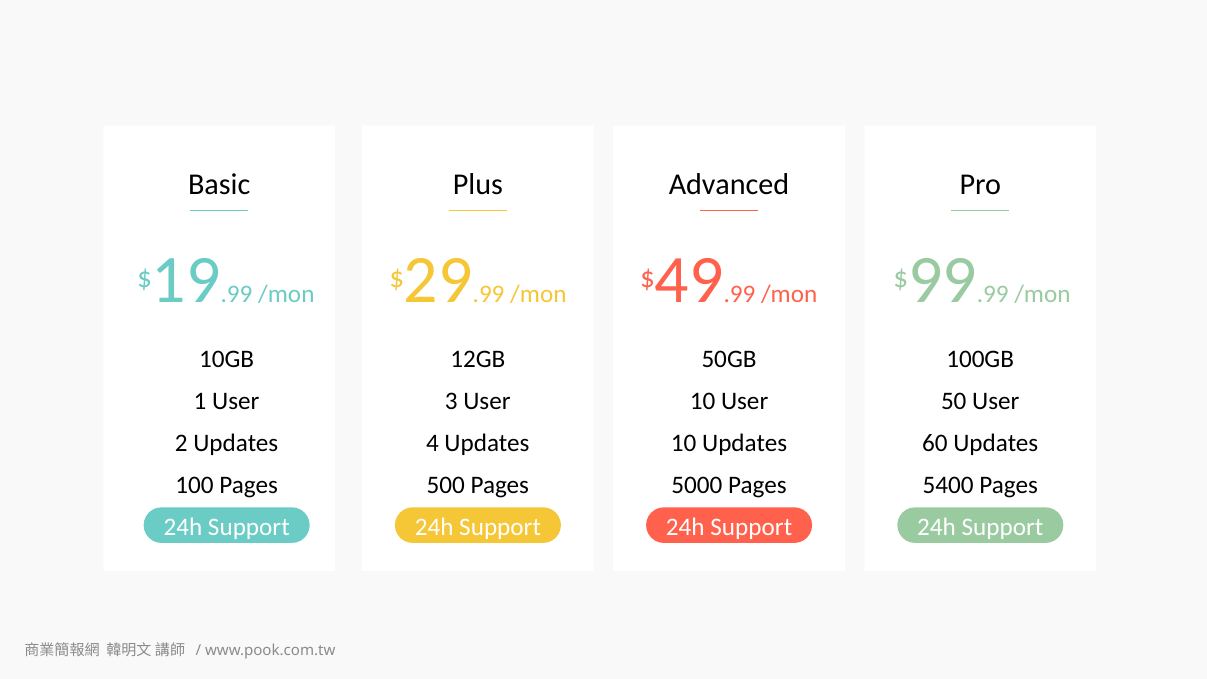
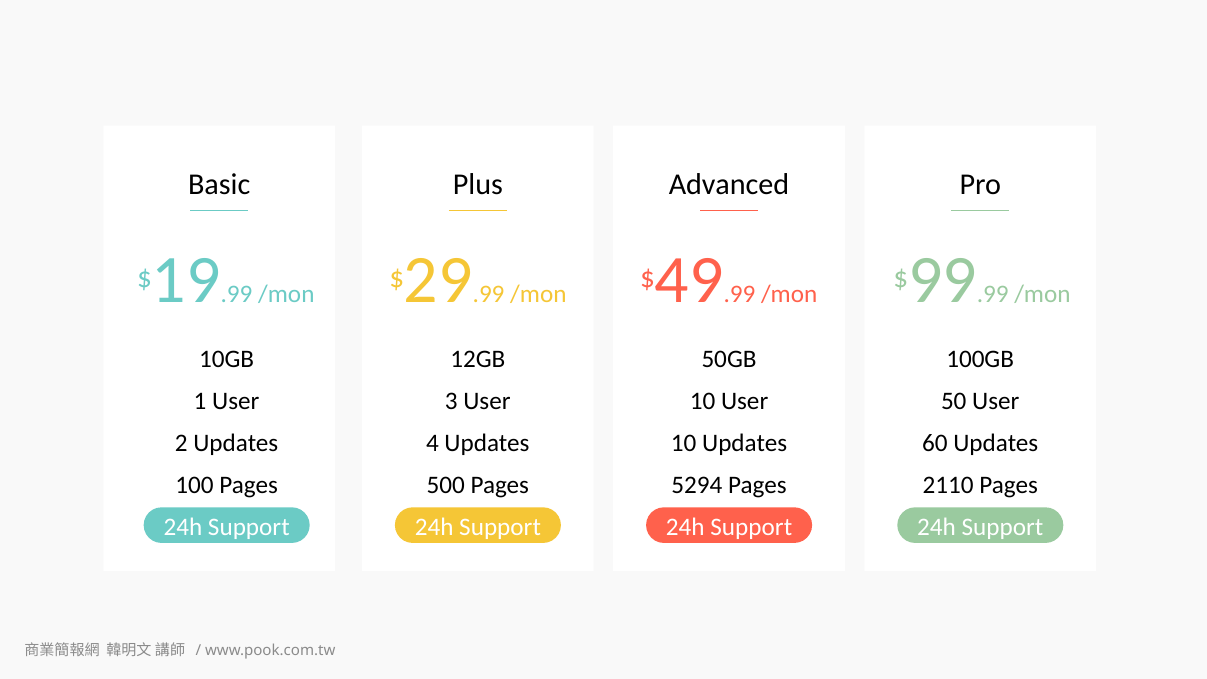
5000: 5000 -> 5294 (697, 485)
5400: 5400 -> 2110 (948, 485)
